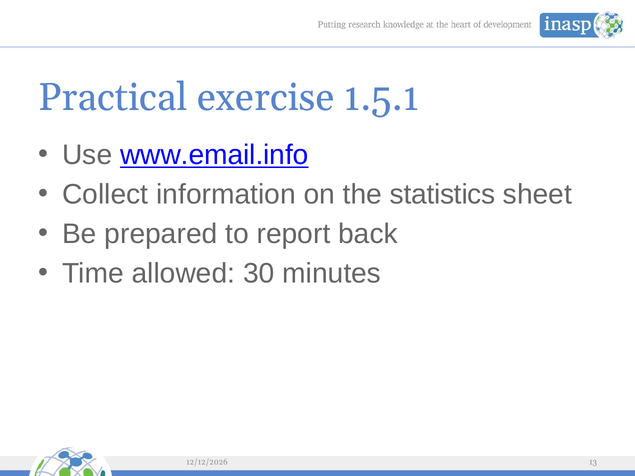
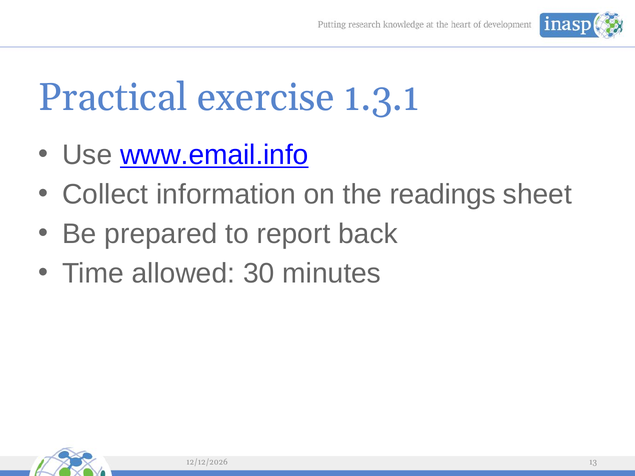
1.5.1: 1.5.1 -> 1.3.1 (382, 97)
statistics: statistics -> readings (443, 194)
